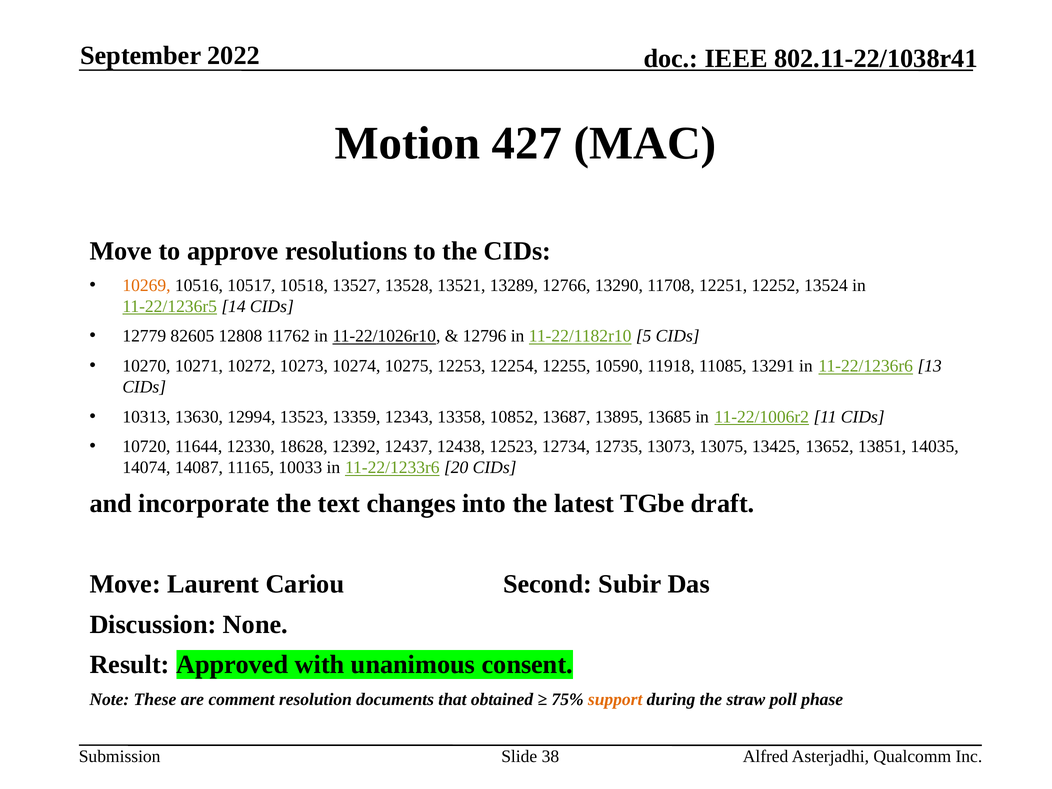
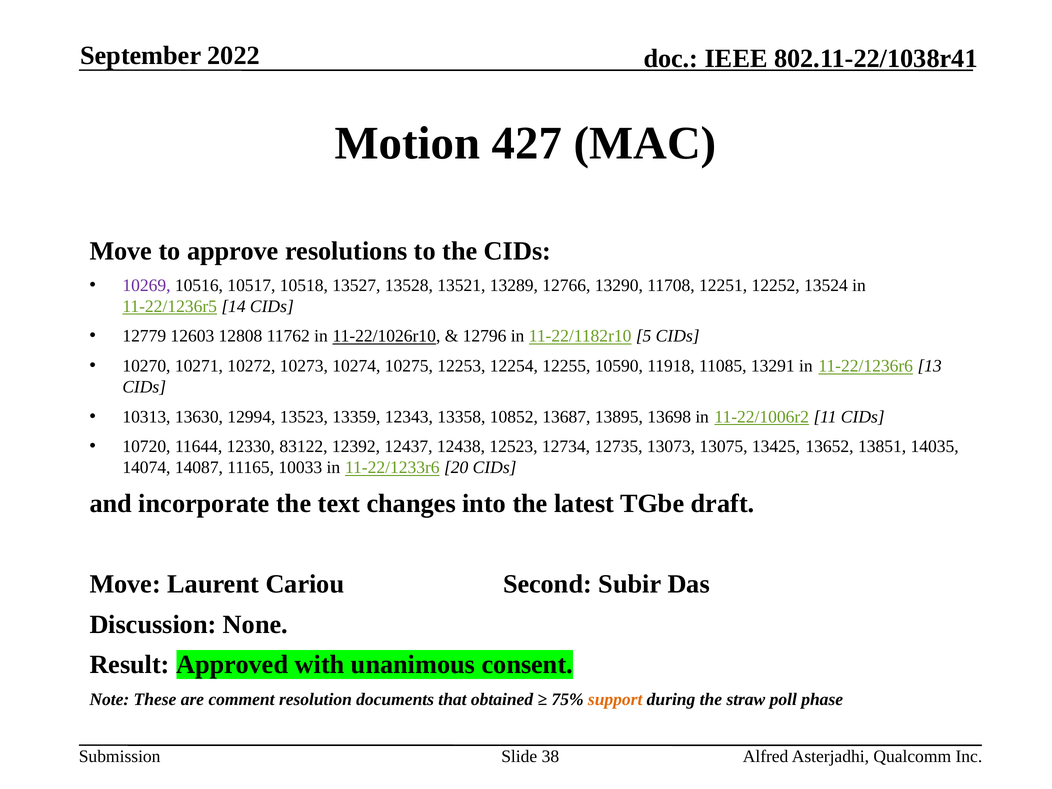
10269 colour: orange -> purple (146, 285)
82605: 82605 -> 12603 (192, 336)
13685: 13685 -> 13698 (669, 417)
18628: 18628 -> 83122 (304, 447)
